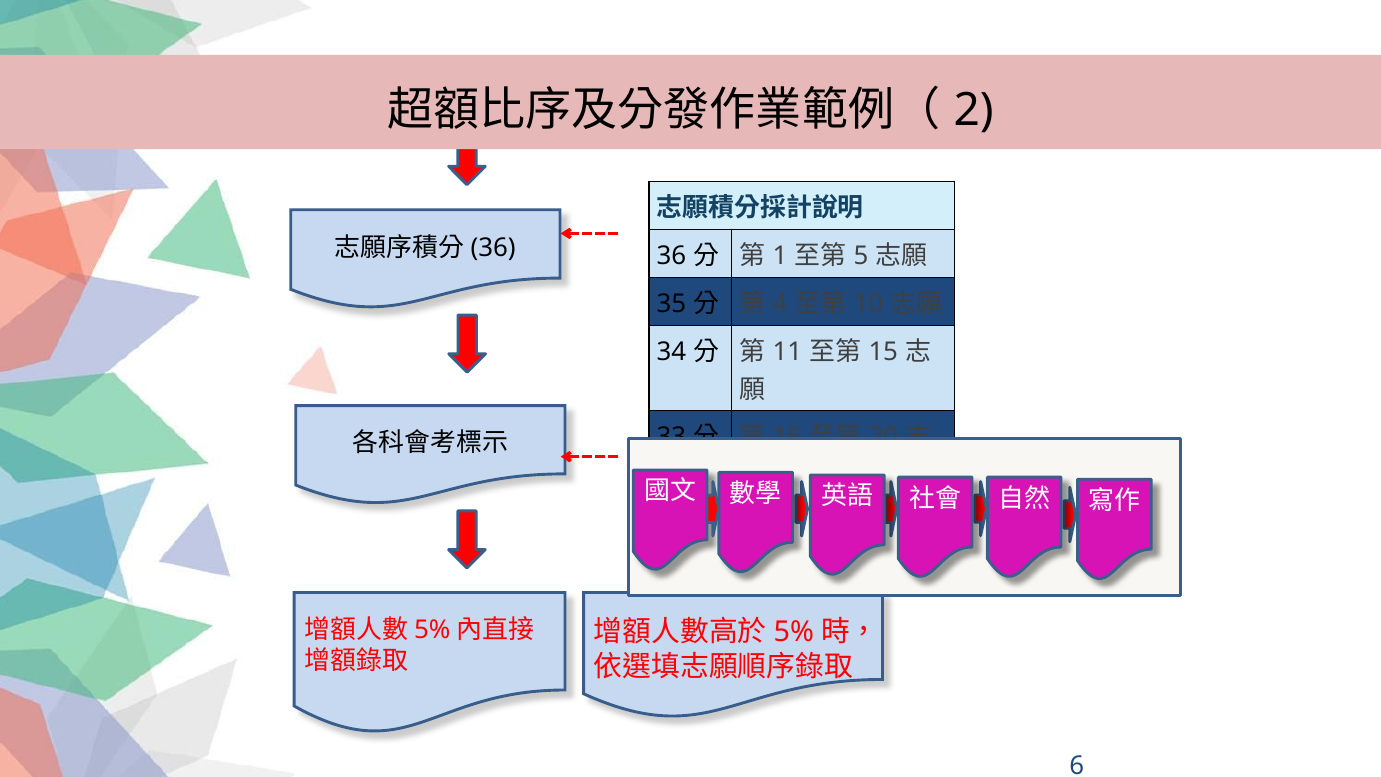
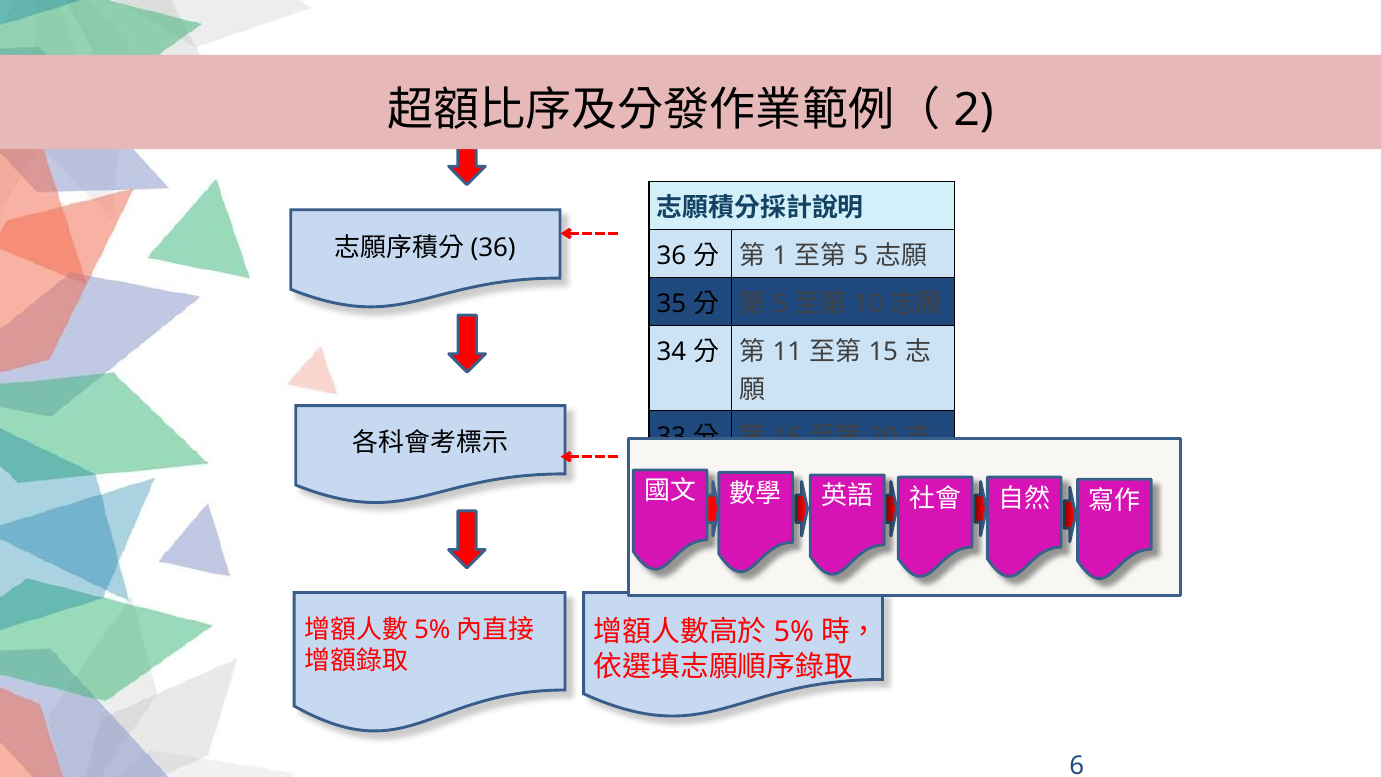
4: 4 -> 5 (780, 304)
